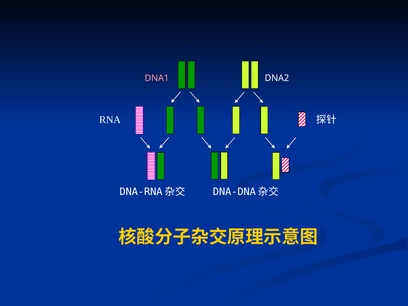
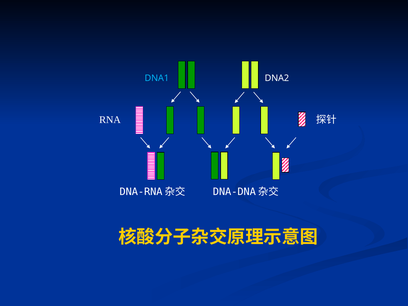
DNA1 colour: pink -> light blue (157, 78)
